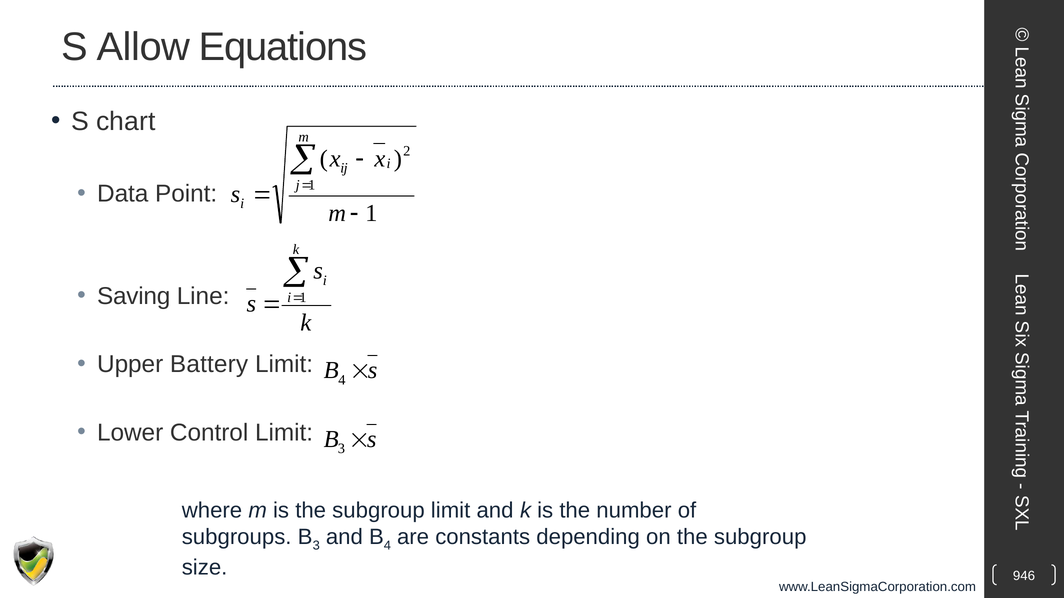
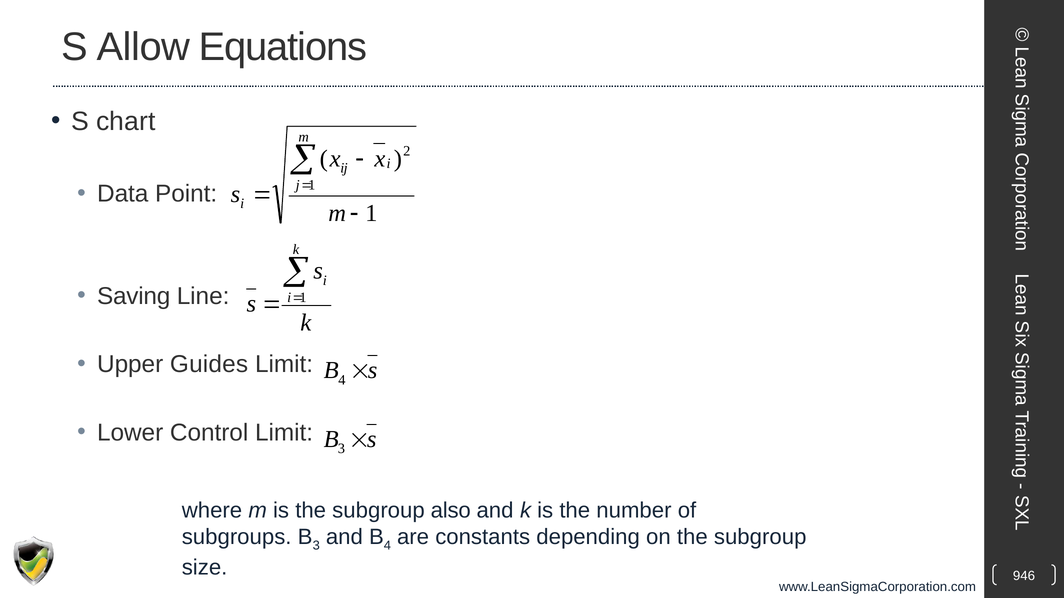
Battery: Battery -> Guides (209, 365)
subgroup limit: limit -> also (451, 511)
